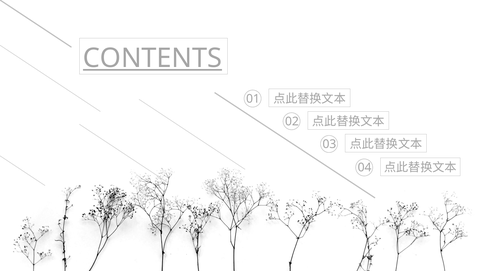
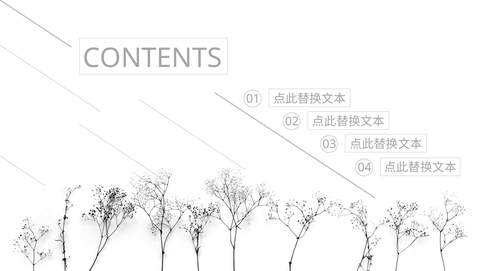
CONTENTS underline: present -> none (152, 58)
